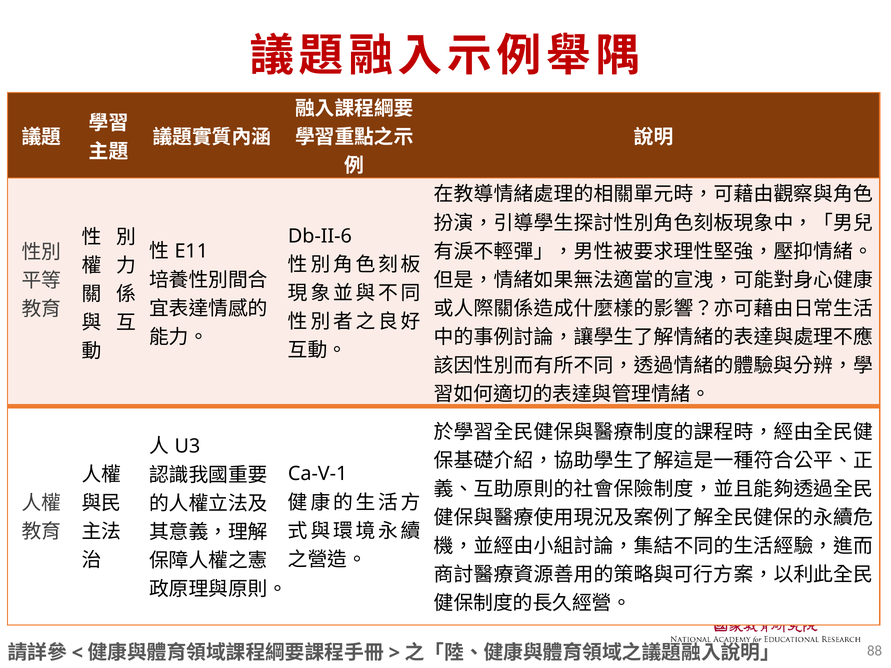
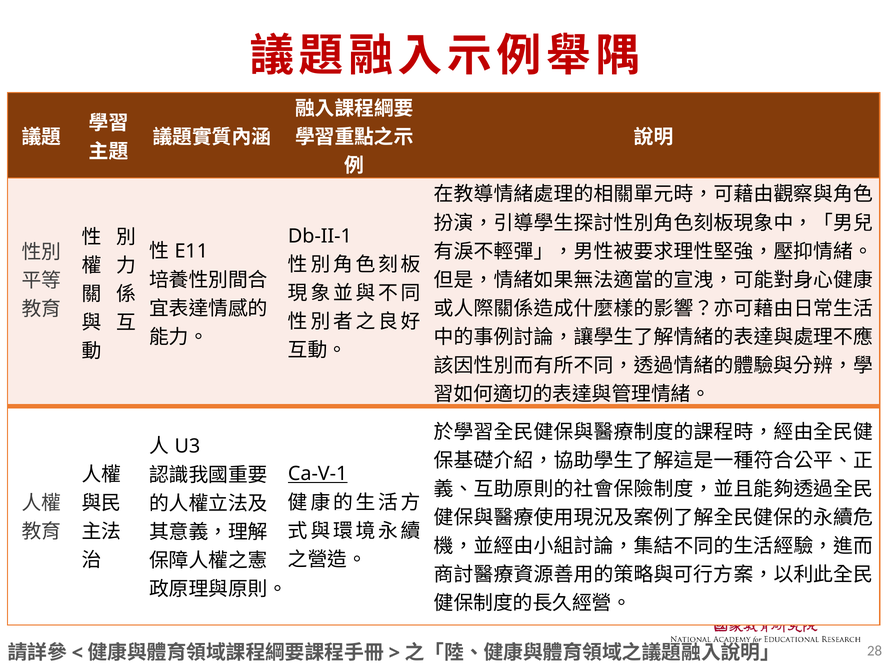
Db-II-6: Db-II-6 -> Db-II-1 (320, 236)
Ca-V-1 underline: none -> present (318, 474)
88: 88 -> 28 (875, 651)
